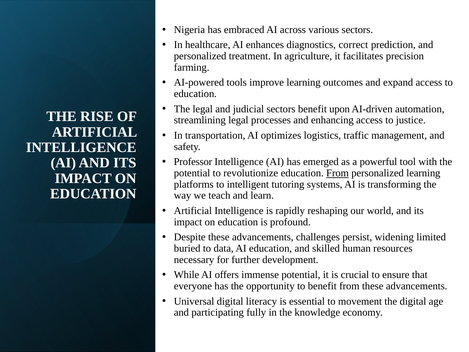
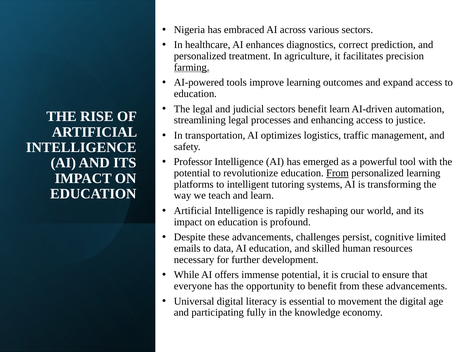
farming underline: none -> present (192, 67)
benefit upon: upon -> learn (340, 109)
widening: widening -> cognitive (394, 237)
buried: buried -> emails (187, 248)
